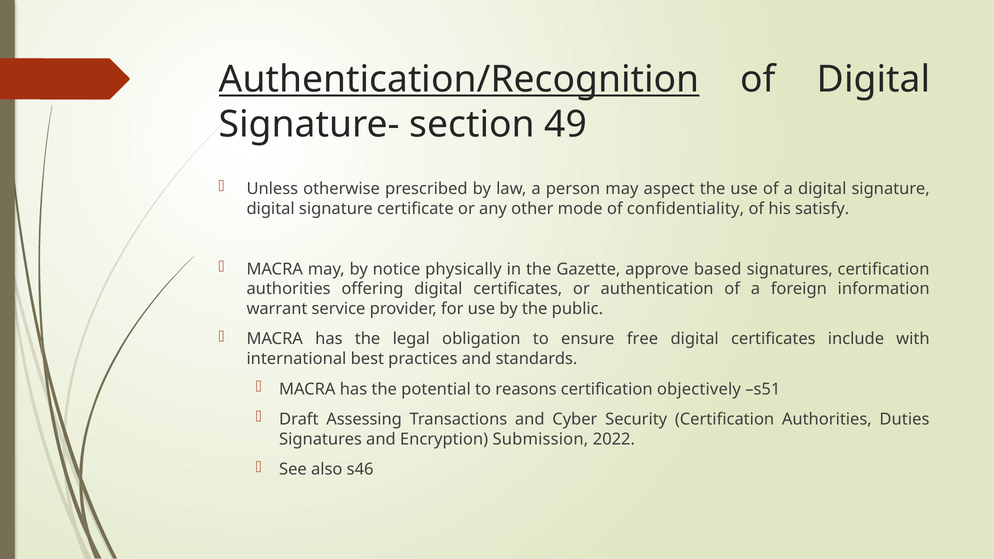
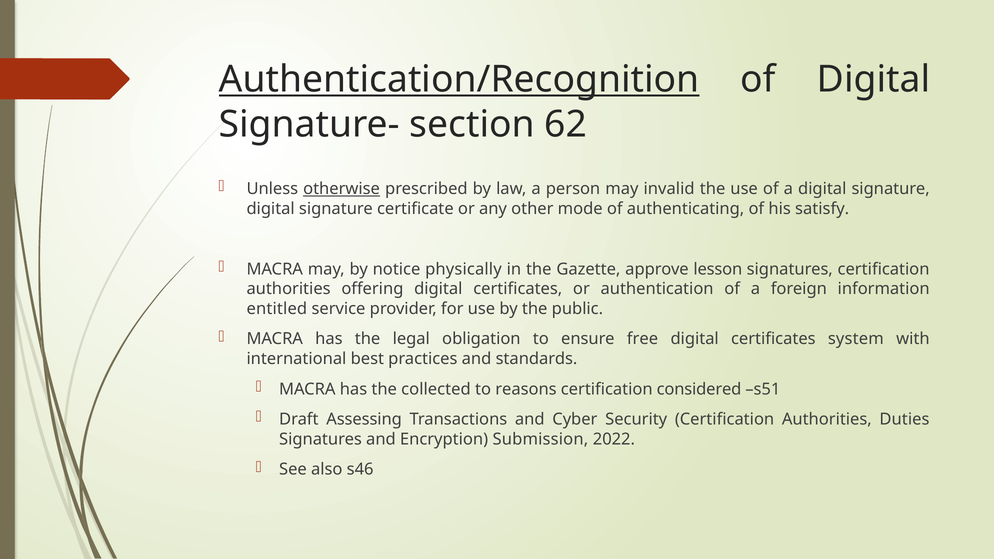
49: 49 -> 62 (566, 124)
otherwise underline: none -> present (342, 189)
aspect: aspect -> invalid (669, 189)
confidentiality: confidentiality -> authenticating (686, 209)
based: based -> lesson (718, 269)
warrant: warrant -> entitled (277, 309)
include: include -> system (856, 339)
potential: potential -> collected (436, 389)
objectively: objectively -> considered (699, 389)
